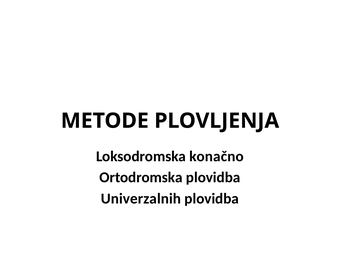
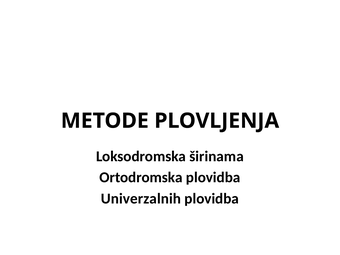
konačno: konačno -> širinama (217, 156)
